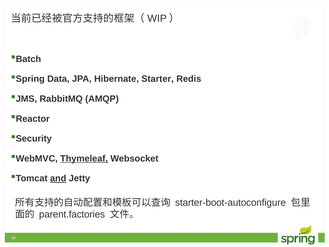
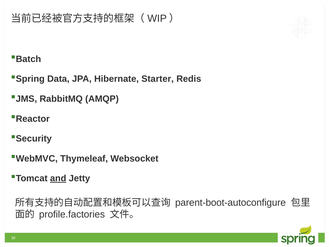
Thymeleaf underline: present -> none (84, 158)
starter-boot-autoconfigure: starter-boot-autoconfigure -> parent-boot-autoconfigure (231, 202)
parent.factories: parent.factories -> profile.factories (72, 214)
